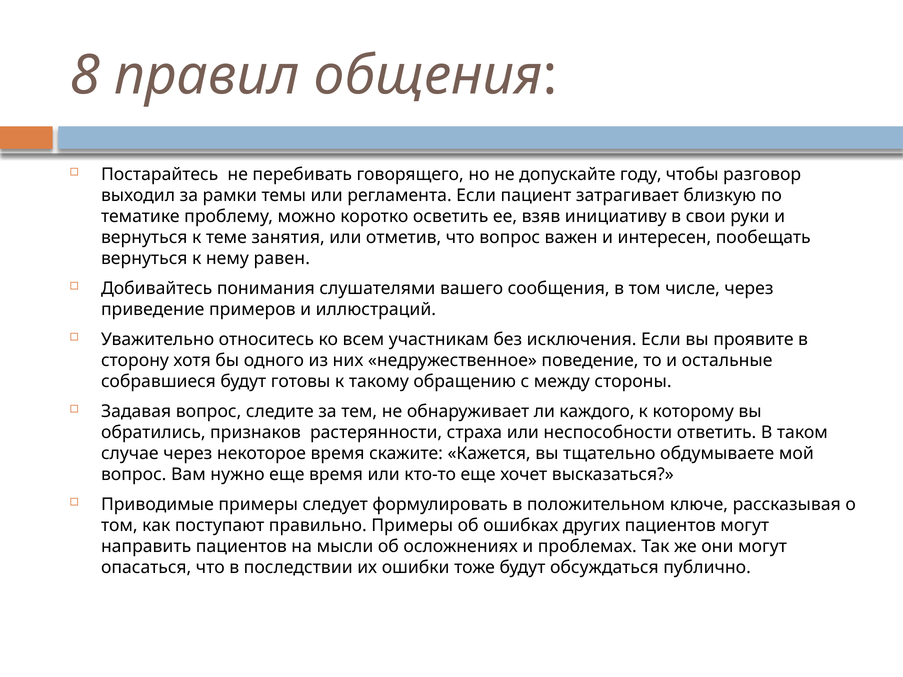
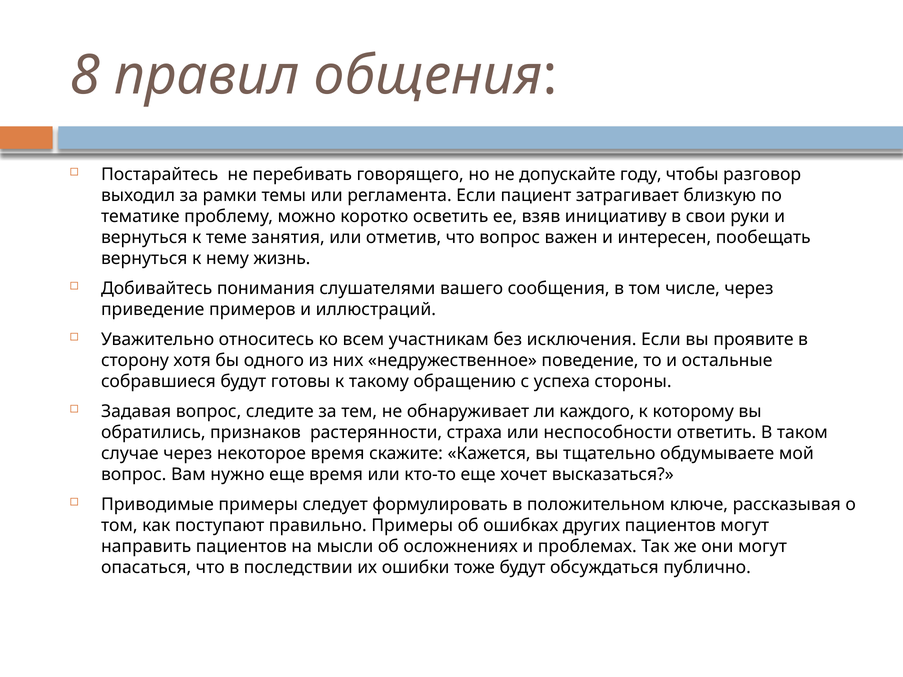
равен: равен -> жизнь (282, 259)
между: между -> успеха (562, 382)
